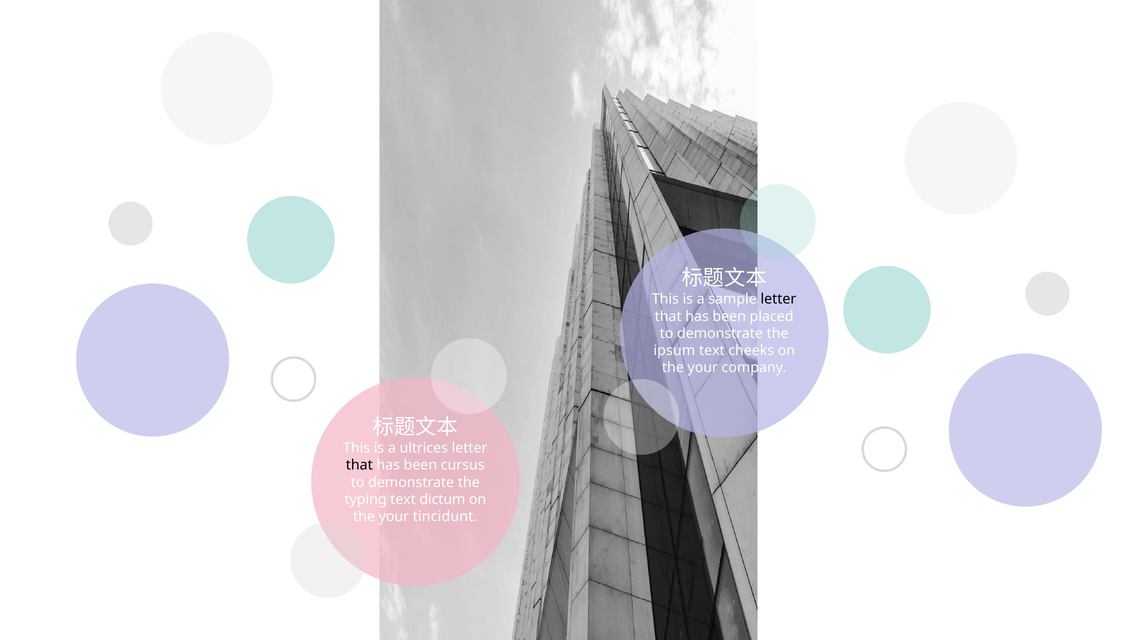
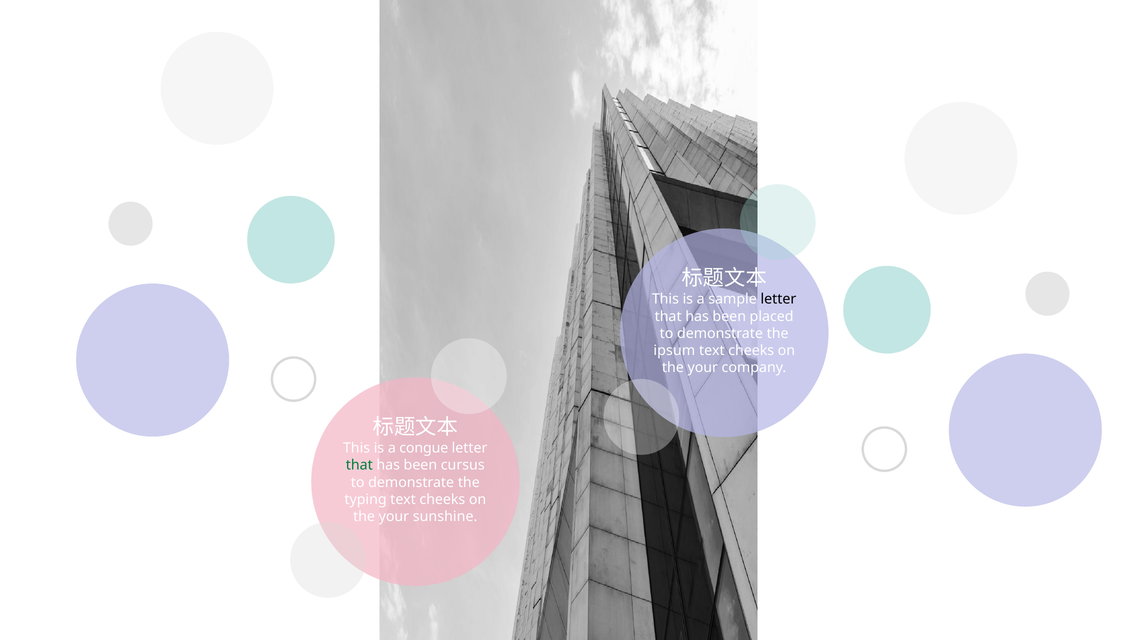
ultrices: ultrices -> congue (424, 448)
that colour: black -> green (359, 465)
typing text dictum: dictum -> cheeks (442, 499)
tincidunt: tincidunt -> sunshine (445, 516)
